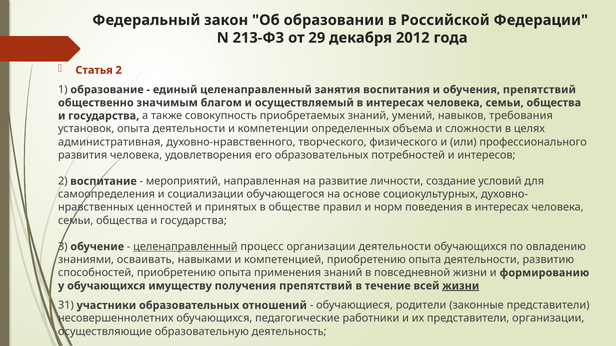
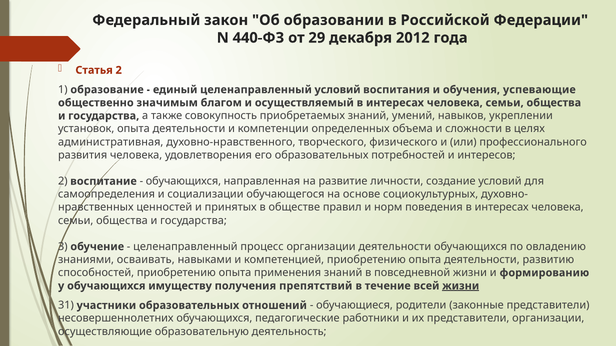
213-ФЗ: 213-ФЗ -> 440-ФЗ (258, 38)
целенаправленный занятия: занятия -> условий (338, 90)
обучения препятствий: препятствий -> успевающие (539, 90)
требования: требования -> укреплении (521, 116)
мероприятий: мероприятий -> обучающихся (183, 181)
целенаправленный underline: present -> none (185, 247)
